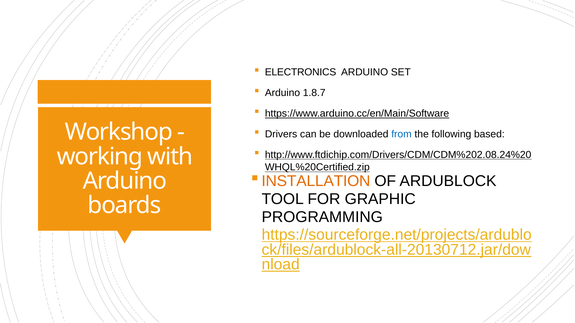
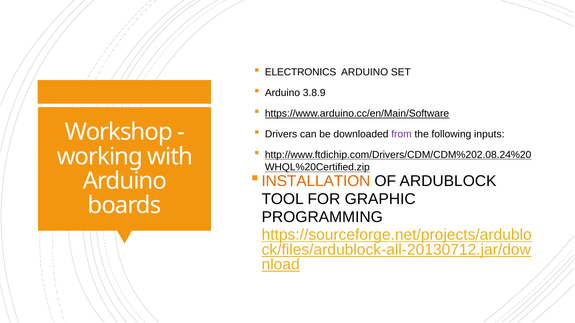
1.8.7: 1.8.7 -> 3.8.9 (314, 93)
from colour: blue -> purple (402, 134)
based: based -> inputs (489, 134)
